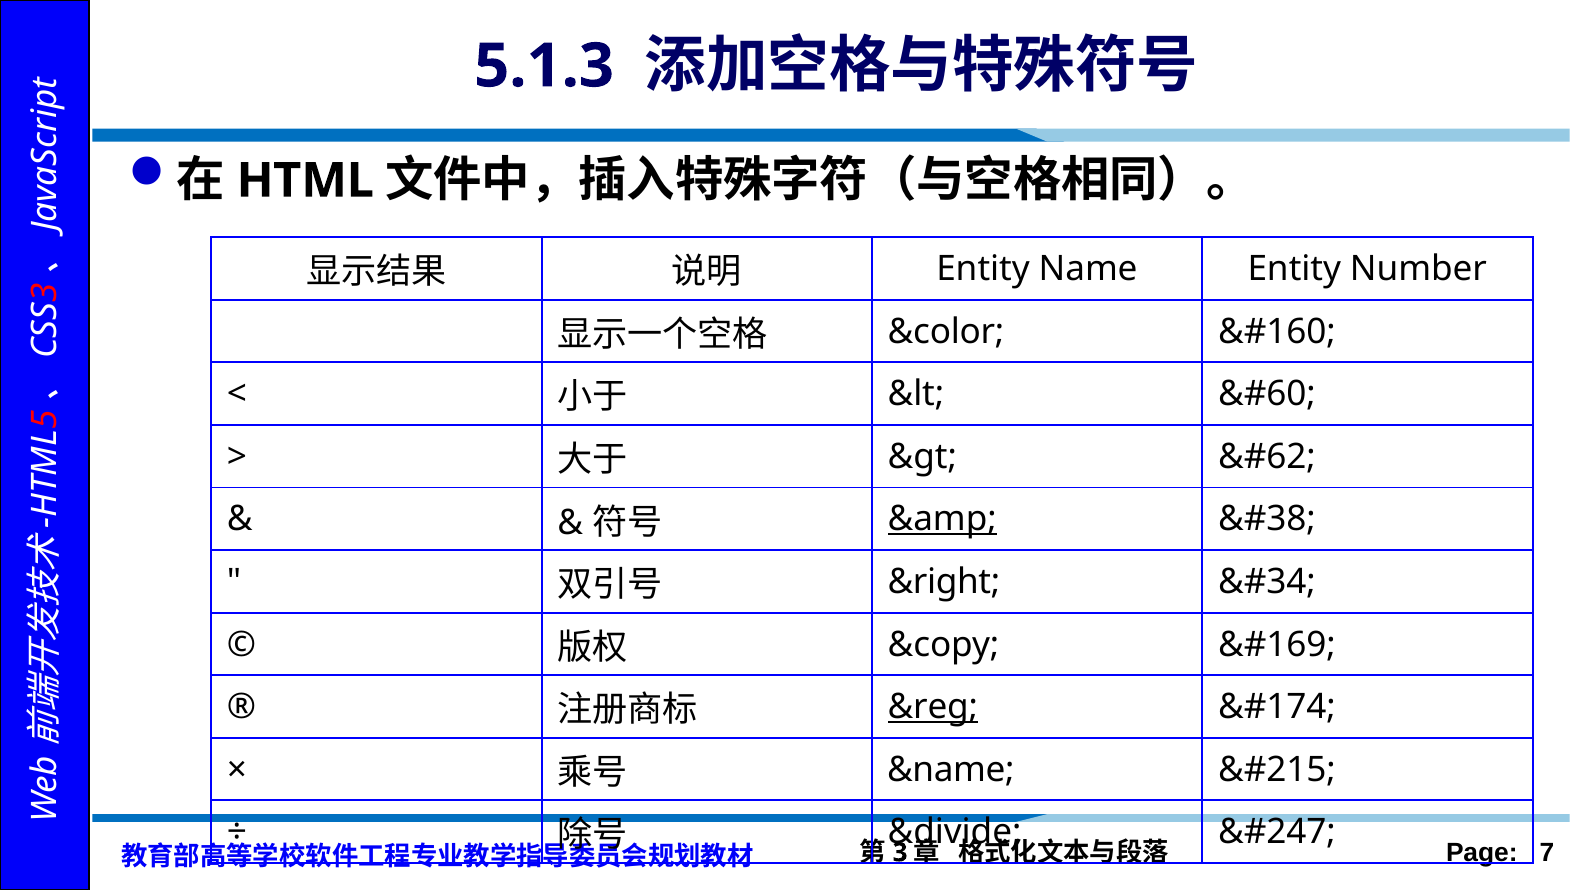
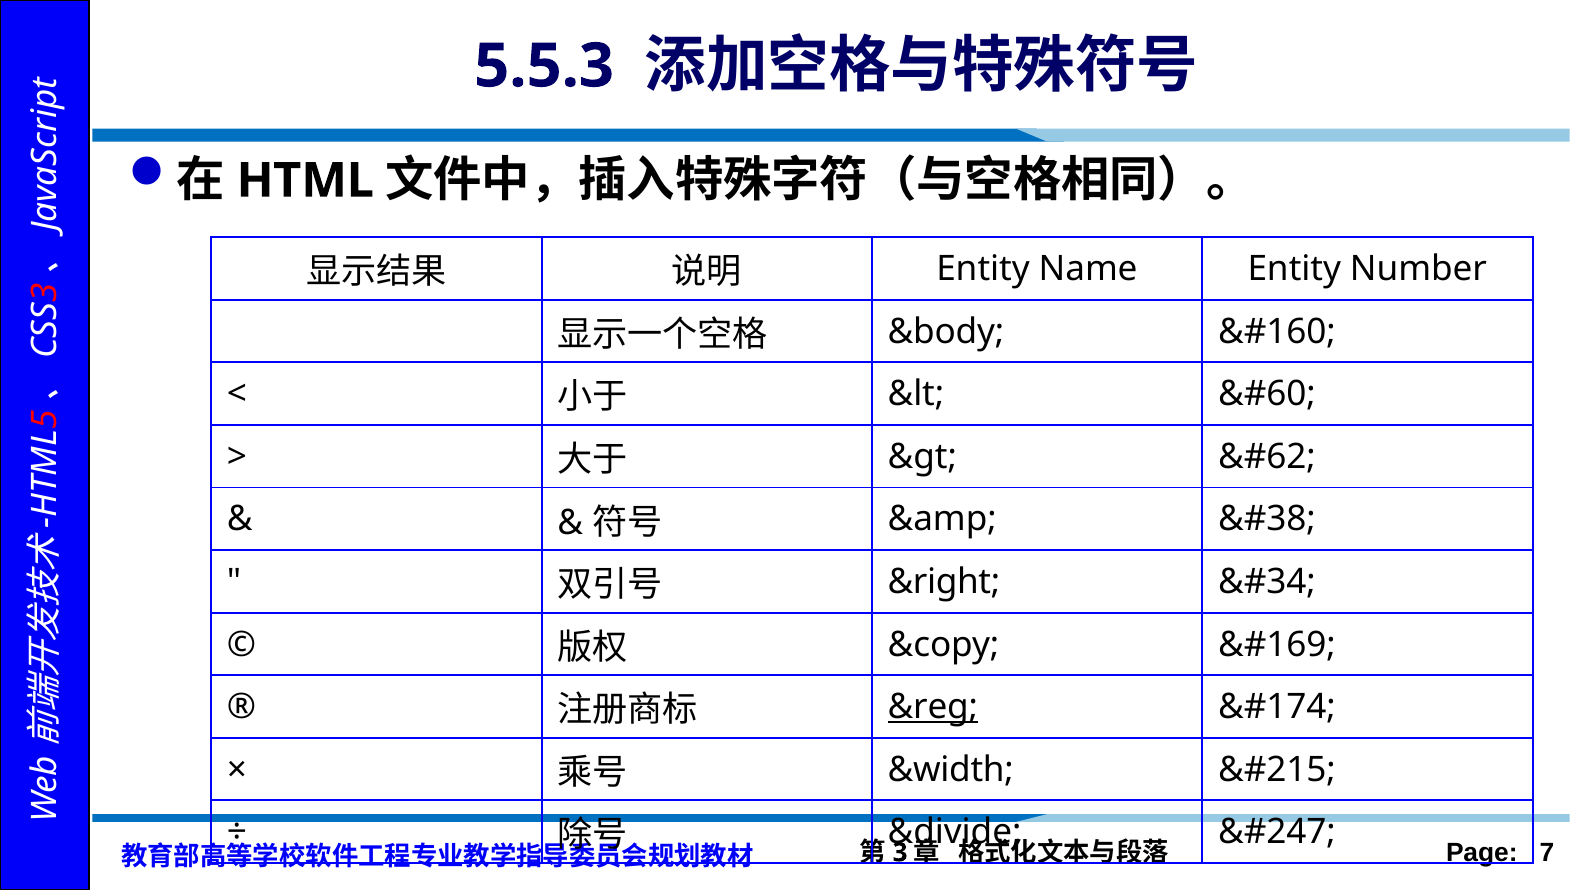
5.1.3: 5.1.3 -> 5.5.3 (544, 66)
&color: &color -> &body (946, 332)
&amp underline: present -> none (942, 520)
&name: &name -> &width (951, 770)
